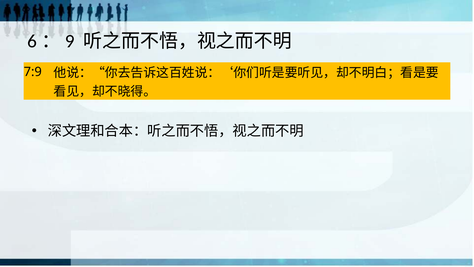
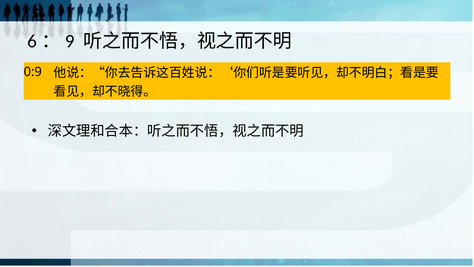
7:9: 7:9 -> 0:9 (33, 72)
